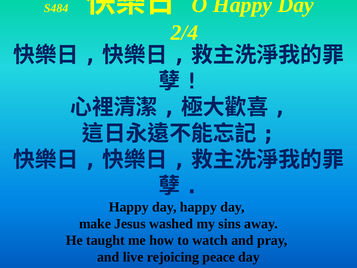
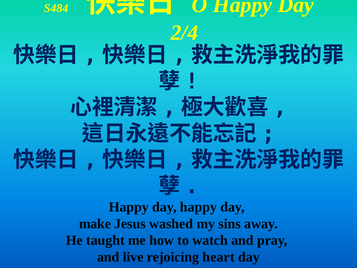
peace: peace -> heart (219, 257)
